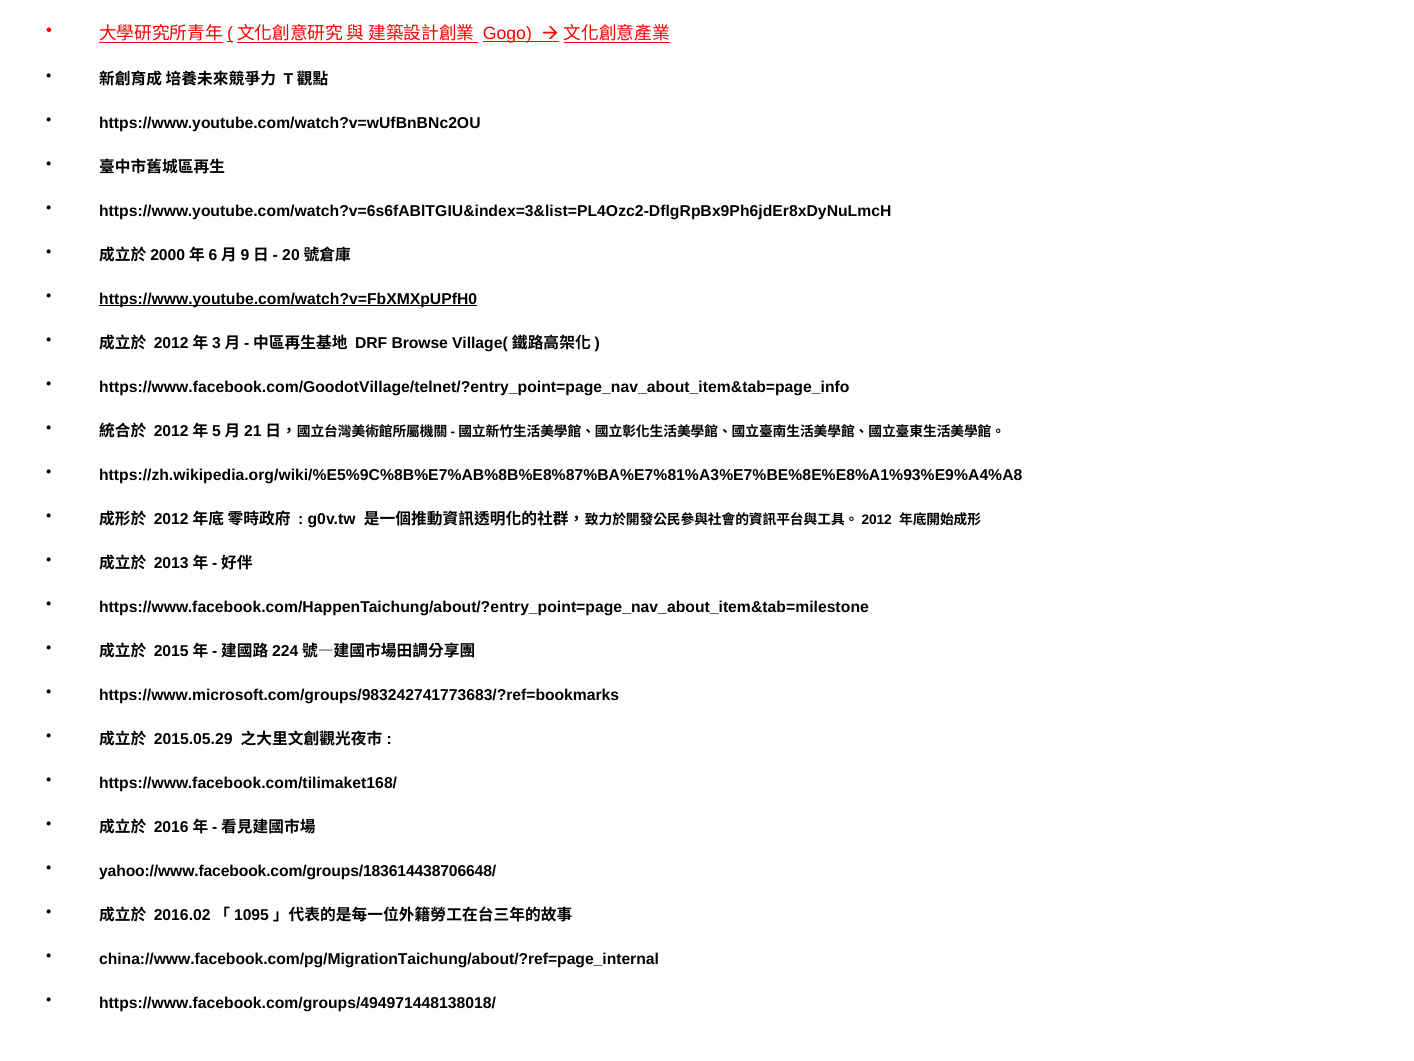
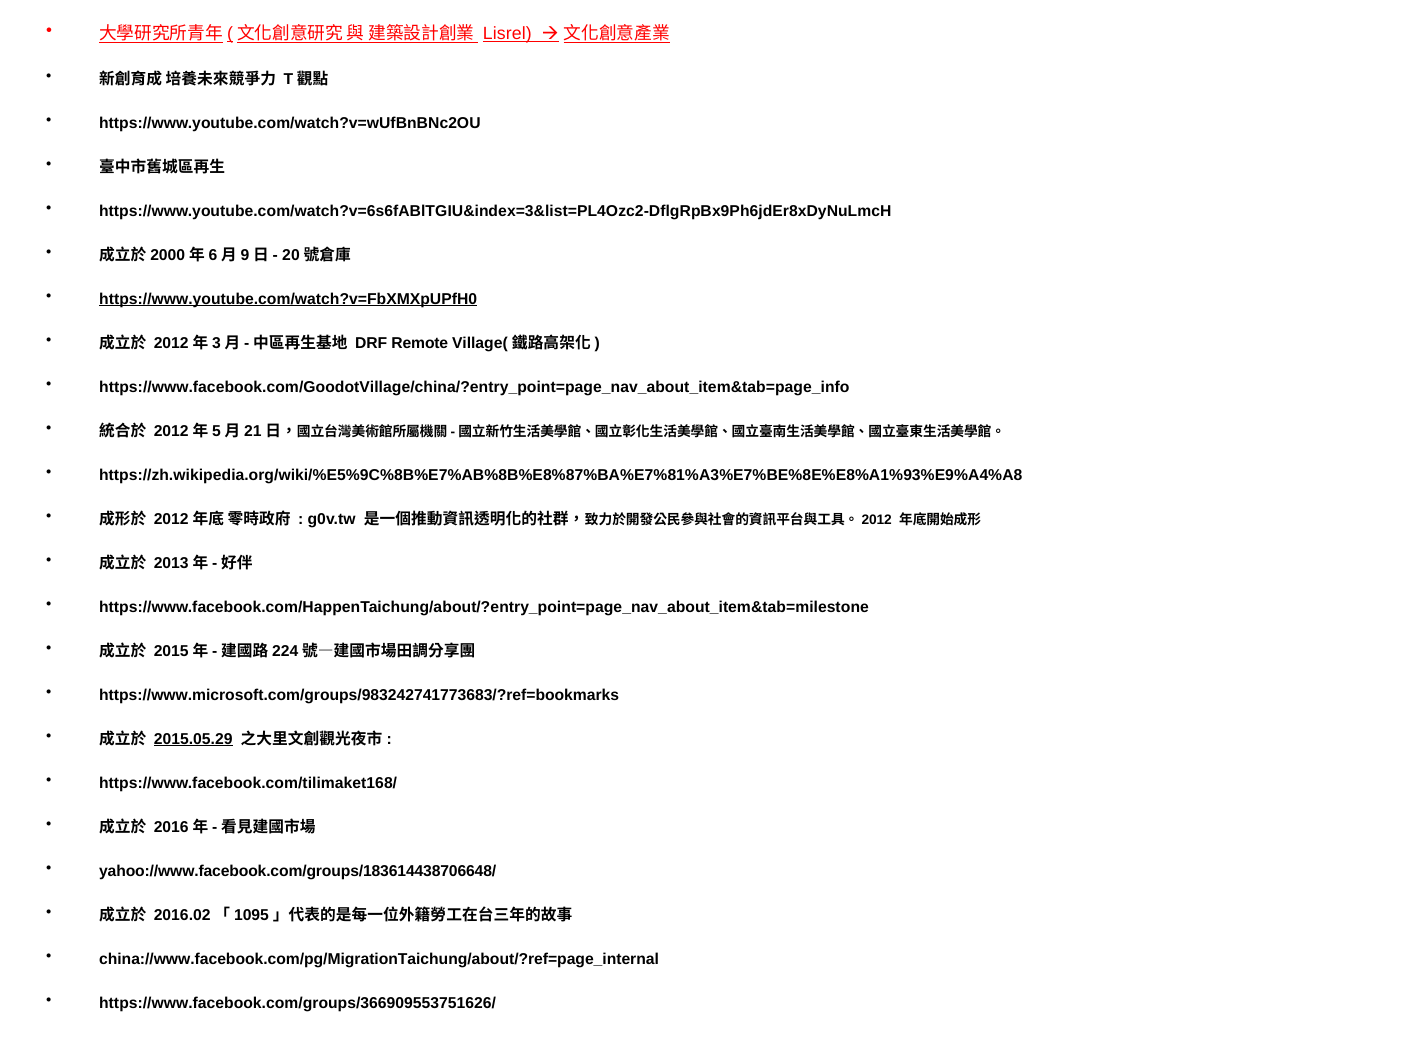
Gogo: Gogo -> Lisrel (507, 34)
Browse: Browse -> Remote (420, 343)
https://www.facebook.com/GoodotVillage/telnet/?entry_point=page_nav_about_item&tab=page_info: https://www.facebook.com/GoodotVillage/telnet/?entry_point=page_nav_about_item&tab=page_info -> https://www.facebook.com/GoodotVillage/china/?entry_point=page_nav_about_item&tab=page_info (474, 387)
2015.05.29 underline: none -> present (193, 739)
https://www.facebook.com/groups/494971448138018/: https://www.facebook.com/groups/494971448138018/ -> https://www.facebook.com/groups/366909553751626/ (298, 1003)
